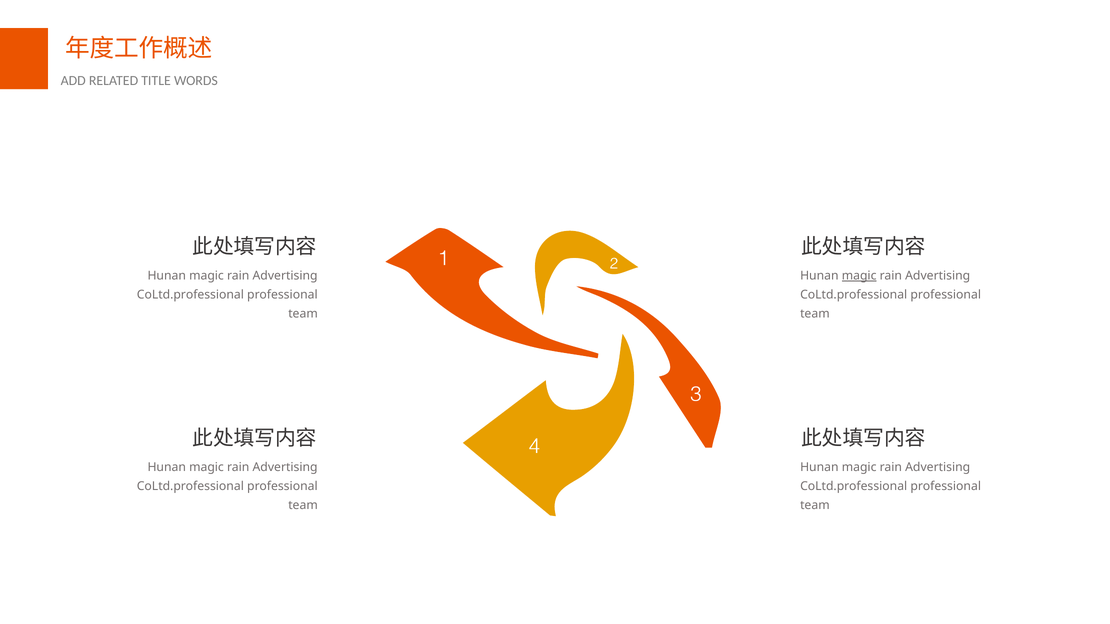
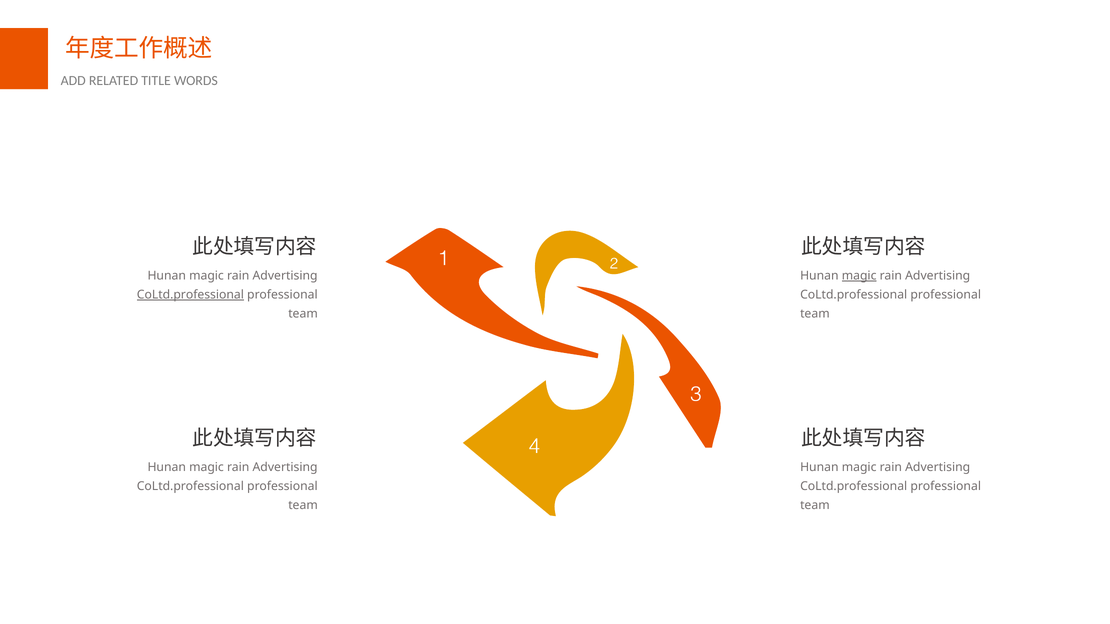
CoLtd.professional underline: none -> present (190, 295)
